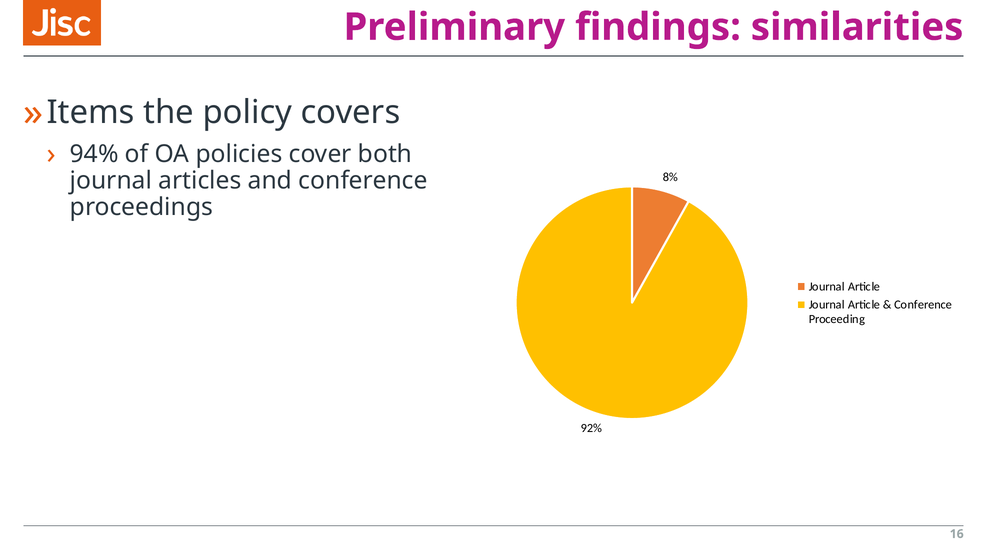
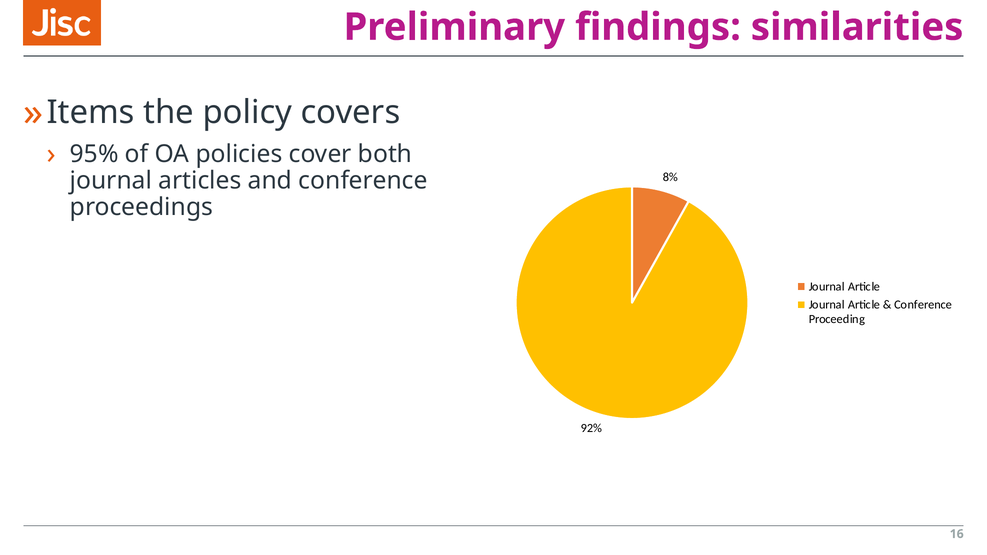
94%: 94% -> 95% (94, 154)
